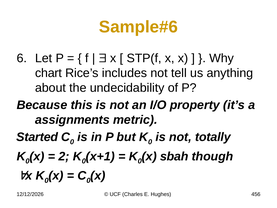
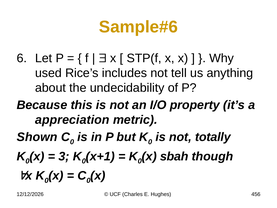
chart: chart -> used (48, 73)
assignments: assignments -> appreciation (72, 120)
Started: Started -> Shown (37, 137)
2: 2 -> 3 (64, 156)
